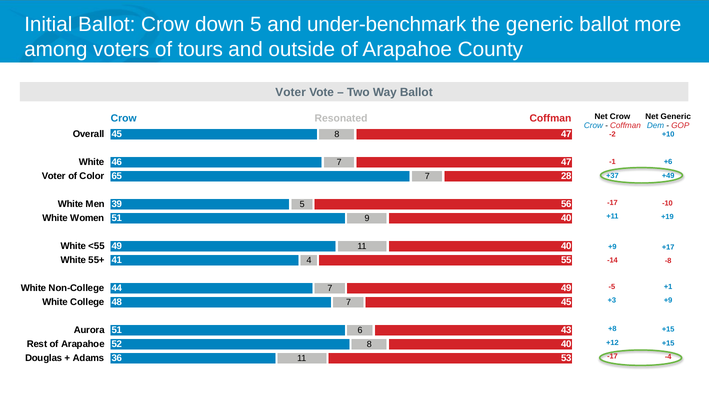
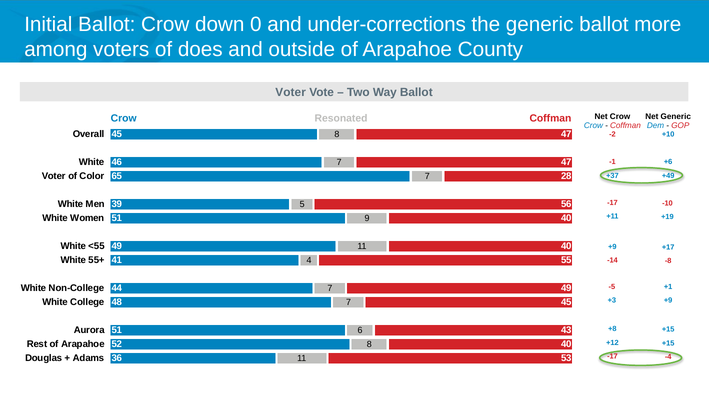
down 5: 5 -> 0 (256, 25)
under-benchmark: under-benchmark -> under-corrections (387, 25)
tours: tours -> does (200, 49)
